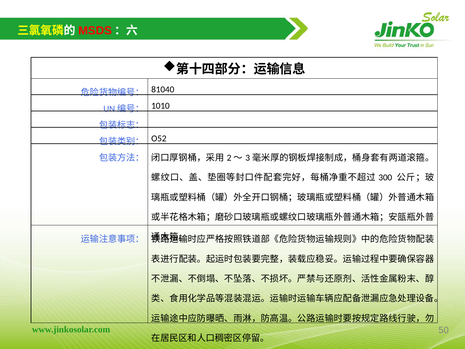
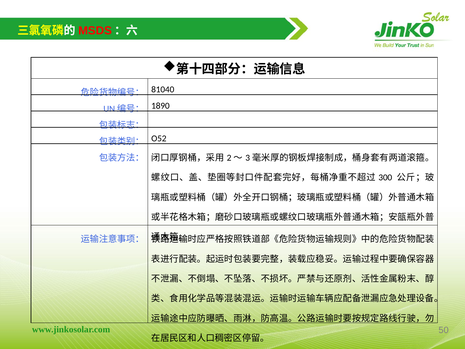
1010: 1010 -> 1890 (160, 106)
